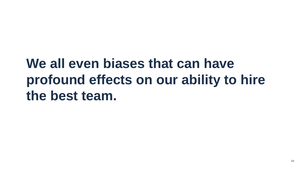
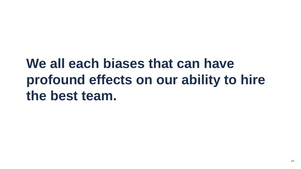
even: even -> each (84, 64)
